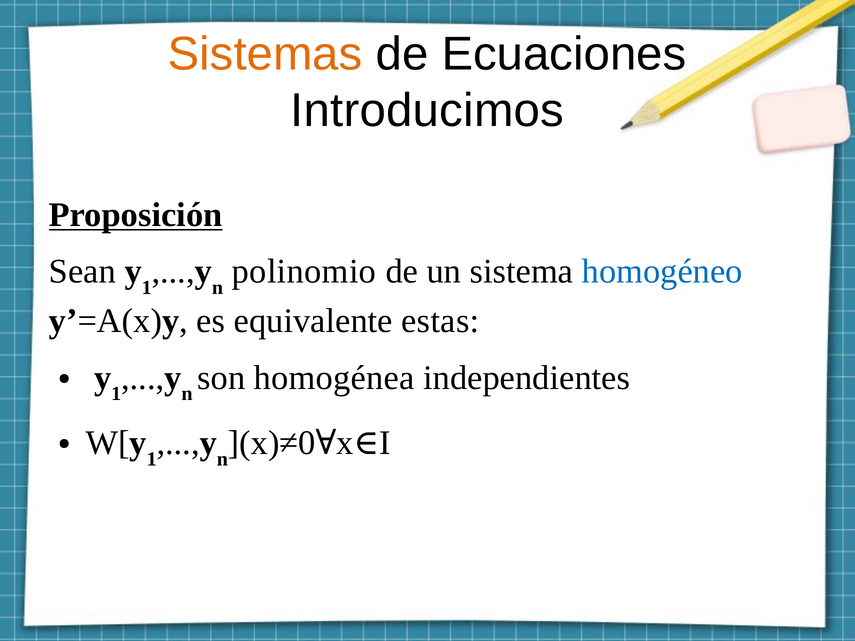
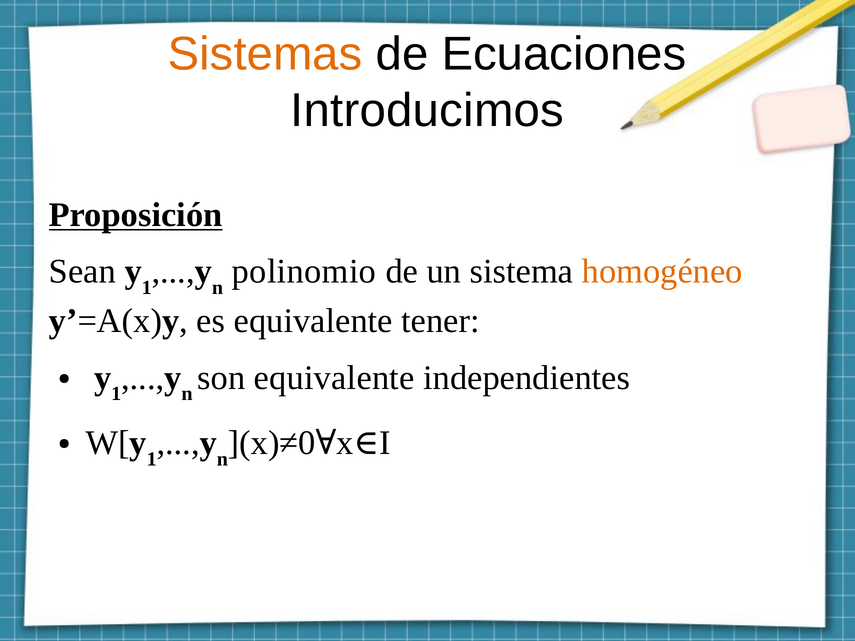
homogéneo colour: blue -> orange (662, 271)
estas: estas -> tener (440, 321)
son homogénea: homogénea -> equivalente (334, 378)
